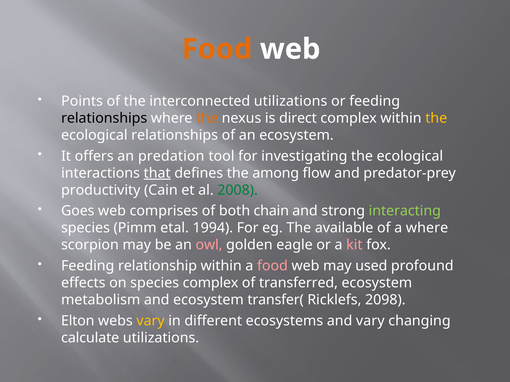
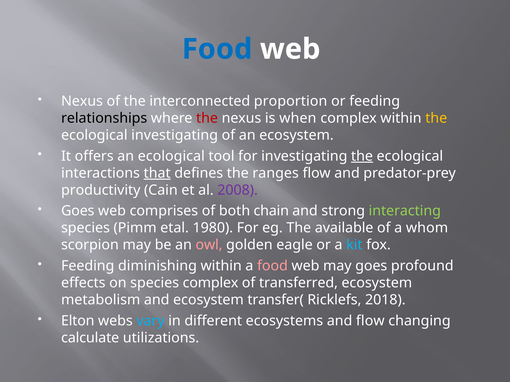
Food colour: orange -> blue (217, 49)
Points: Points -> Nexus (82, 101)
interconnected utilizations: utilizations -> proportion (291, 101)
the colour: orange -> red (207, 118)
direct: direct -> when (298, 118)
ecological relationships: relationships -> investigating (175, 135)
an predation: predation -> ecological (171, 156)
the underline: none -> present (362, 156)
among: among -> ranges (276, 173)
2008 colour: green -> purple (238, 190)
1994: 1994 -> 1980 (213, 228)
a where: where -> whom (427, 228)
kit colour: pink -> light blue (354, 245)
relationship: relationship -> diminishing (157, 266)
may used: used -> goes (371, 266)
2098: 2098 -> 2018 (385, 300)
vary colour: yellow -> light blue (151, 321)
and vary: vary -> flow (370, 321)
